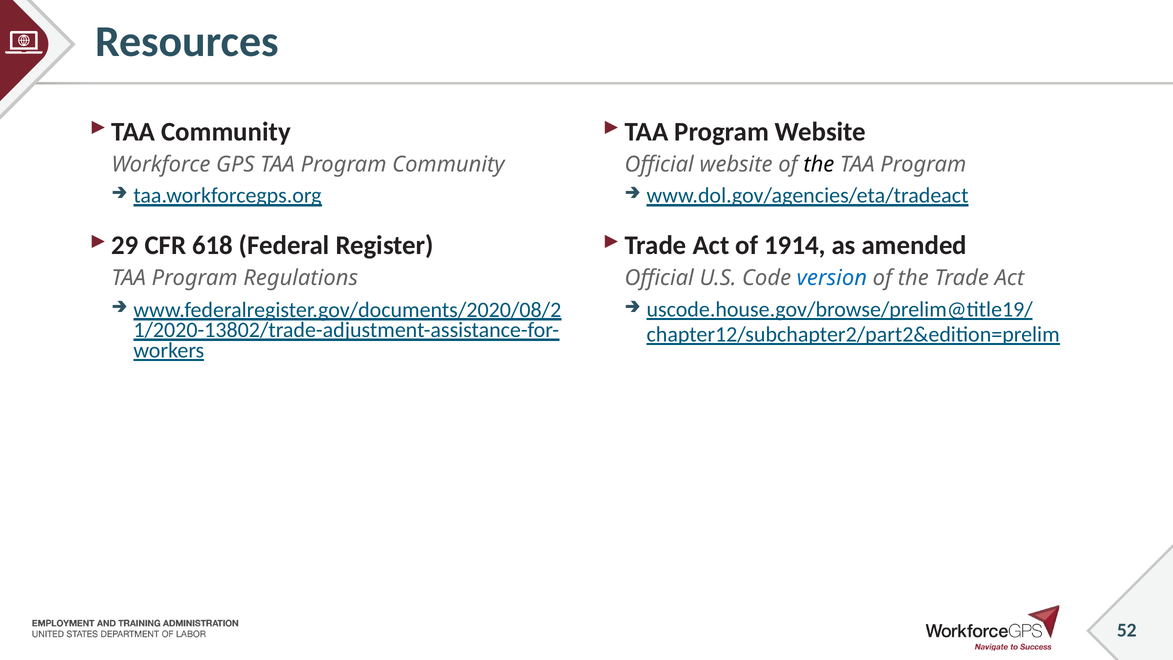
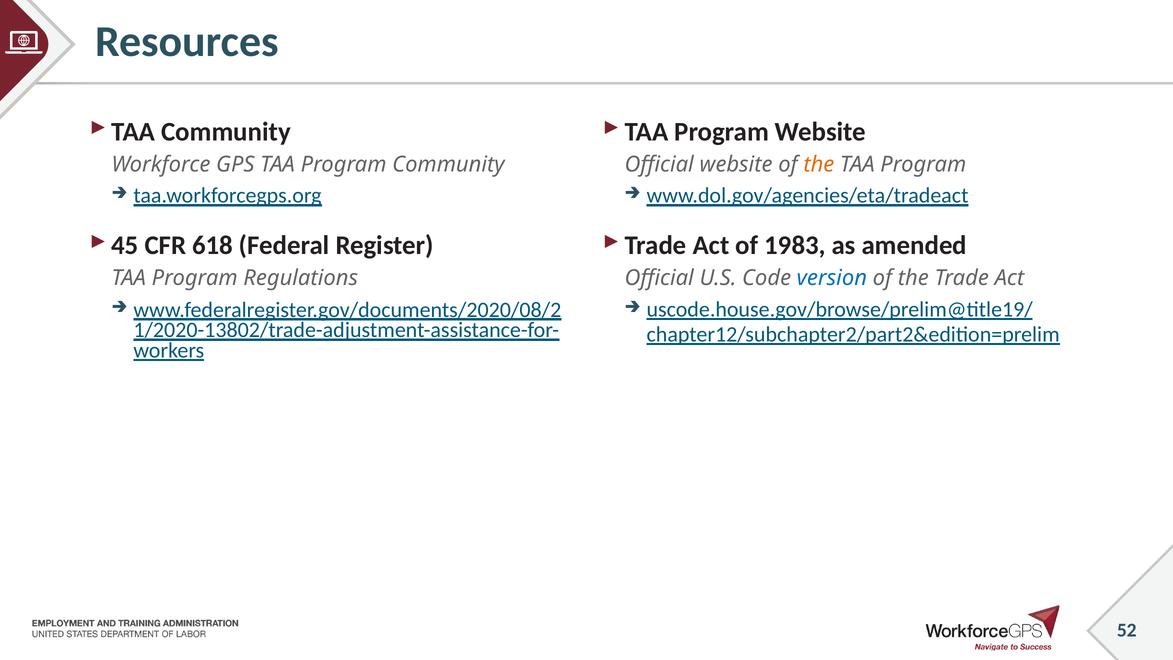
the colour: black -> orange (819, 164)
29: 29 -> 45 (125, 245)
1914: 1914 -> 1983 (795, 245)
